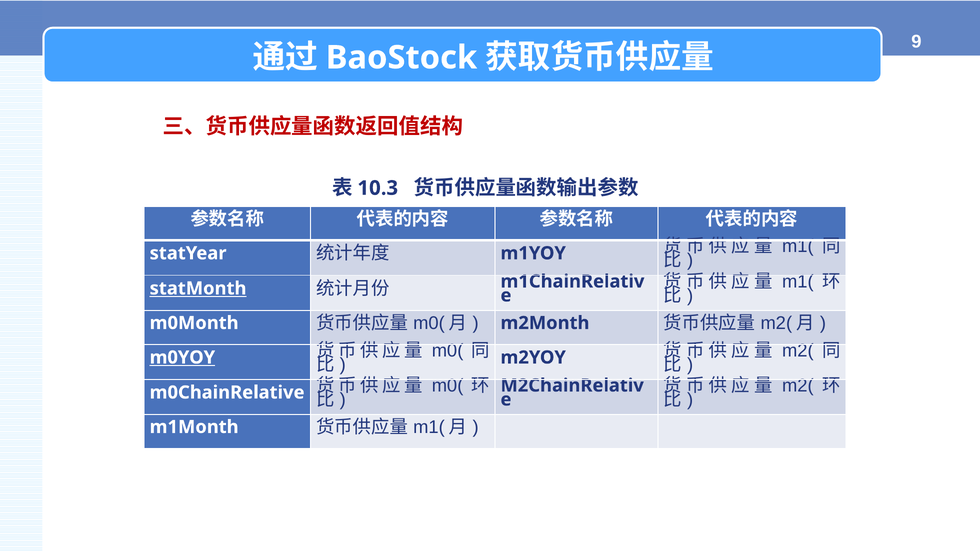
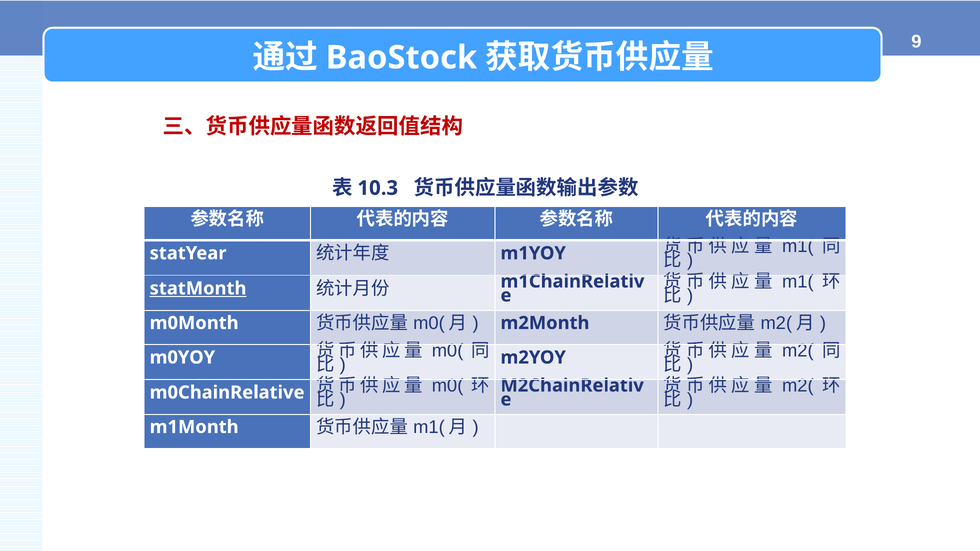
m0YOY underline: present -> none (182, 358)
